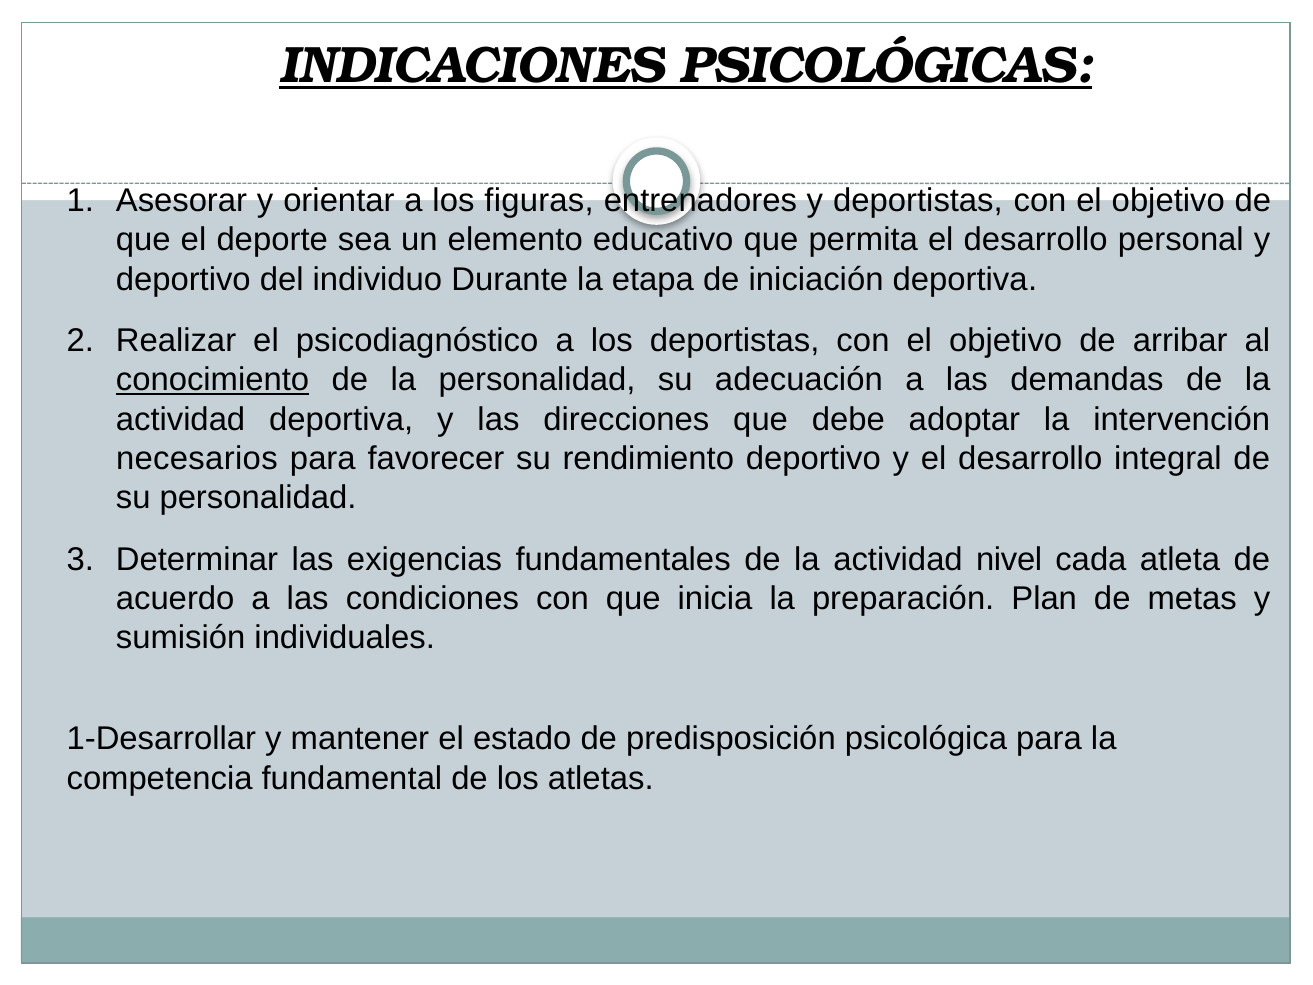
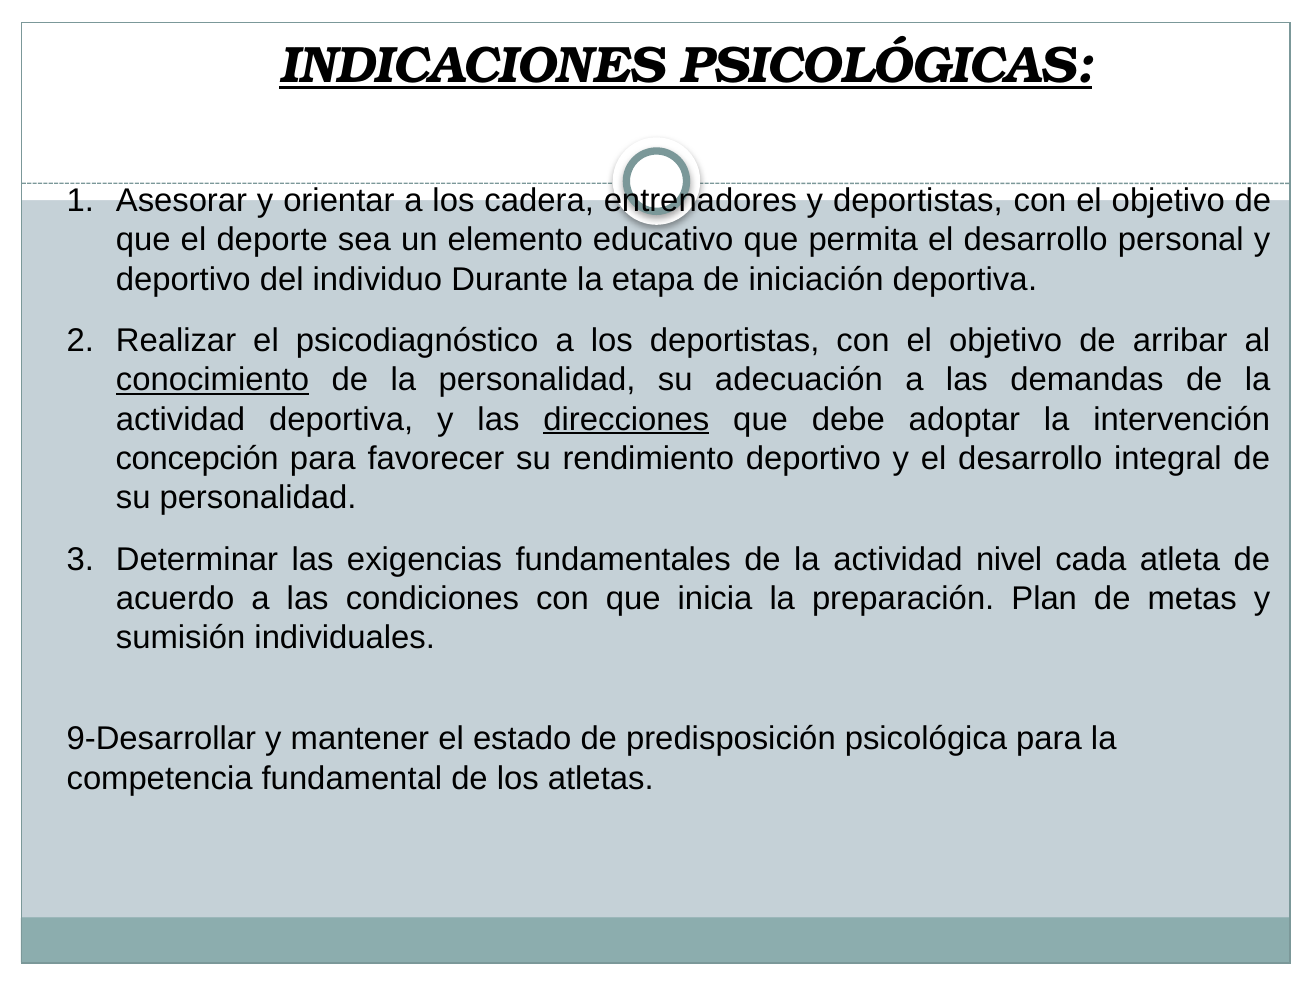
figuras: figuras -> cadera (539, 200)
direcciones underline: none -> present (626, 419)
necesarios: necesarios -> concepción (197, 459)
1-Desarrollar: 1-Desarrollar -> 9-Desarrollar (161, 739)
